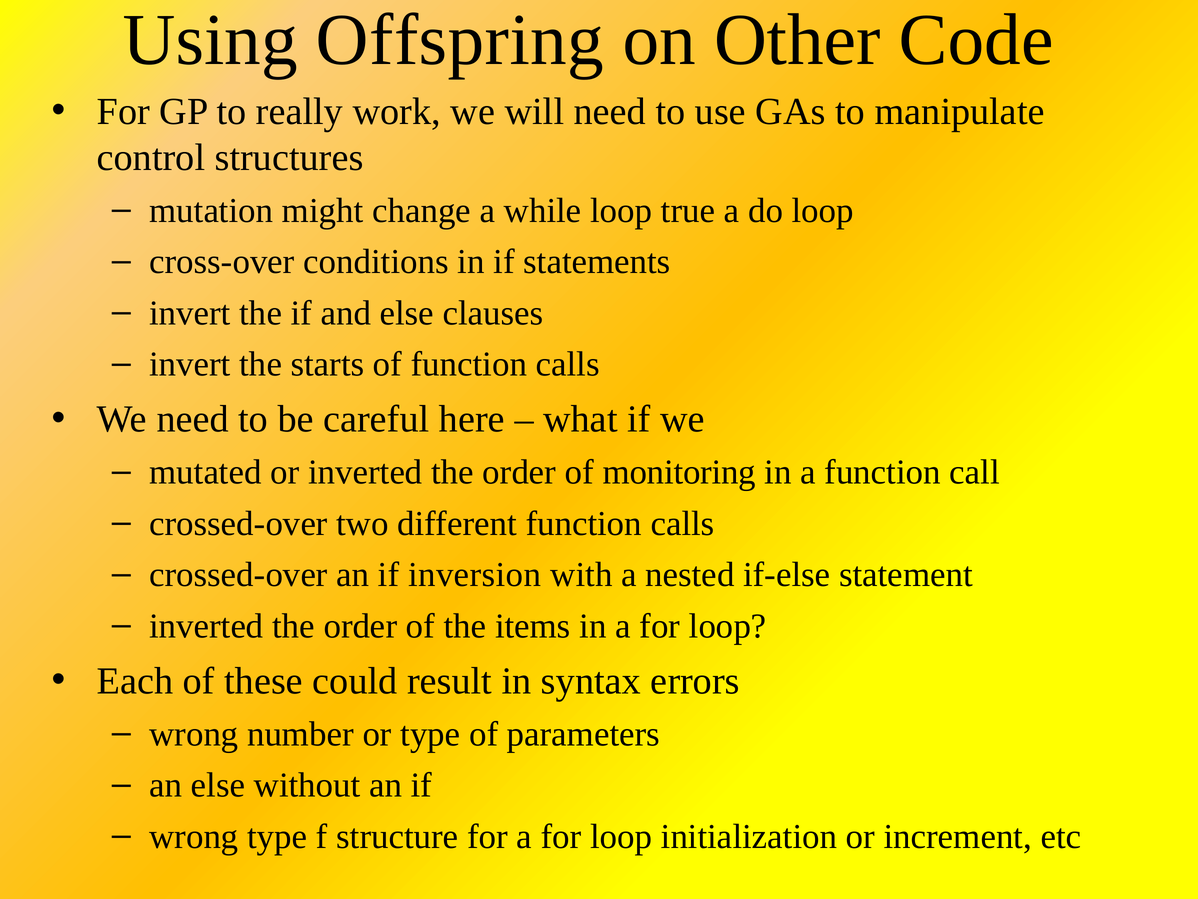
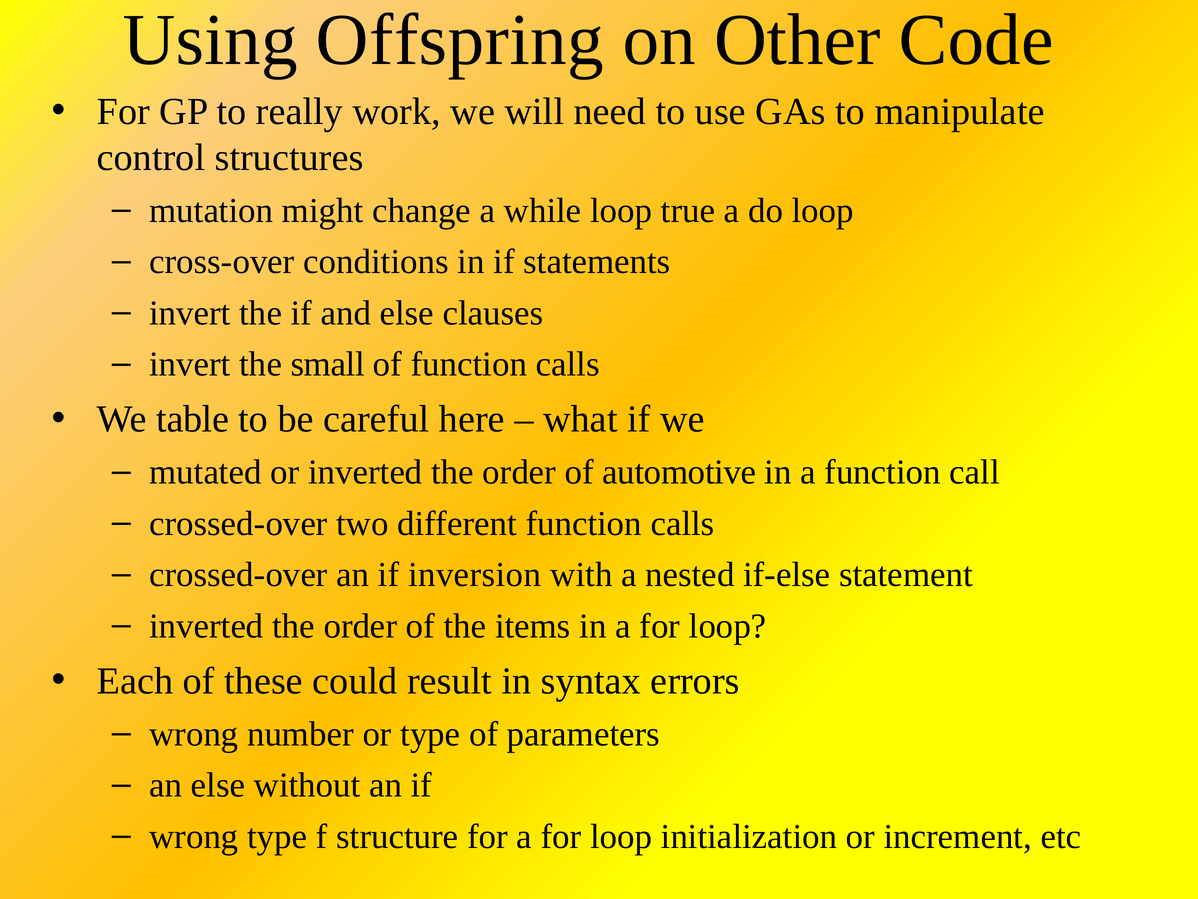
starts: starts -> small (328, 364)
We need: need -> table (193, 419)
monitoring: monitoring -> automotive (679, 472)
